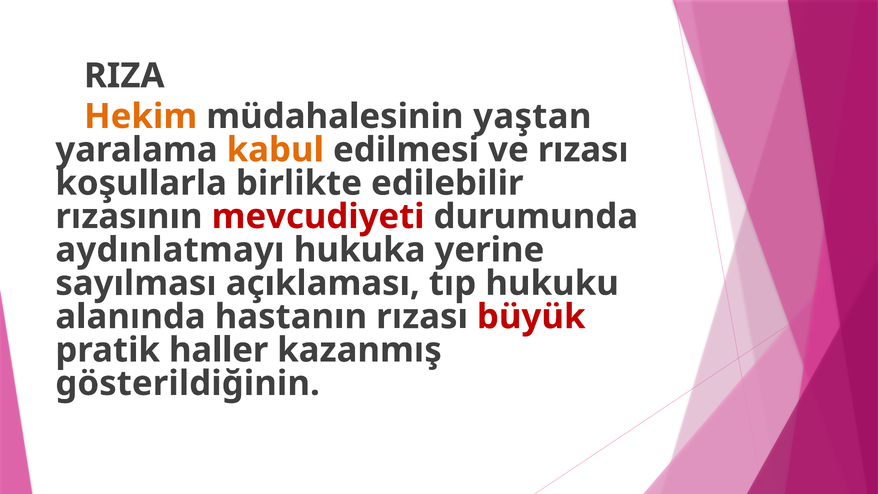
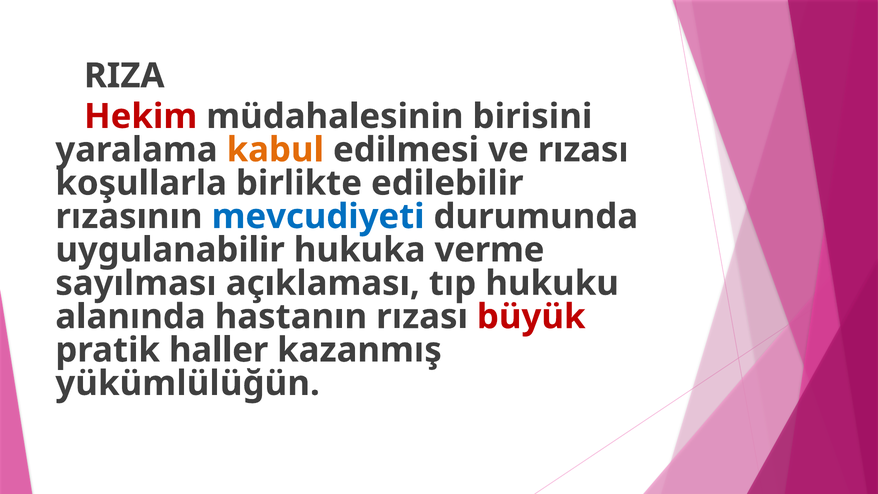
Hekim colour: orange -> red (141, 116)
yaştan: yaştan -> birisini (532, 116)
mevcudiyeti colour: red -> blue (318, 217)
aydınlatmayı: aydınlatmayı -> uygulanabilir (170, 250)
yerine: yerine -> verme (489, 250)
gösterildiğinin: gösterildiğinin -> yükümlülüğün (188, 383)
